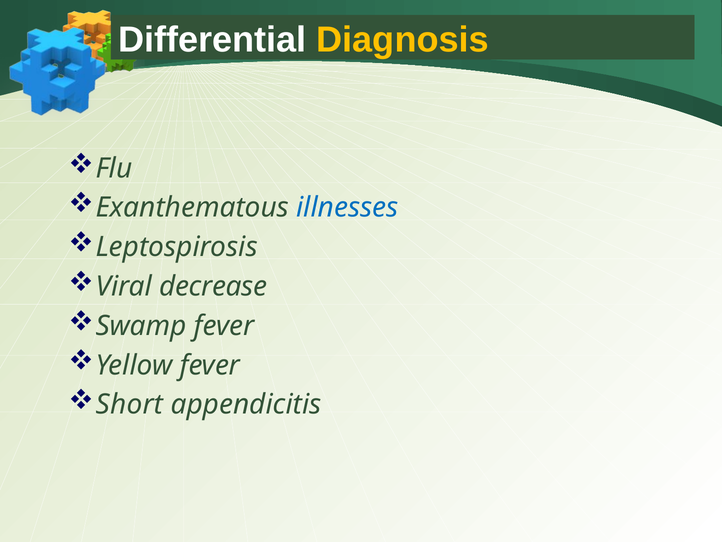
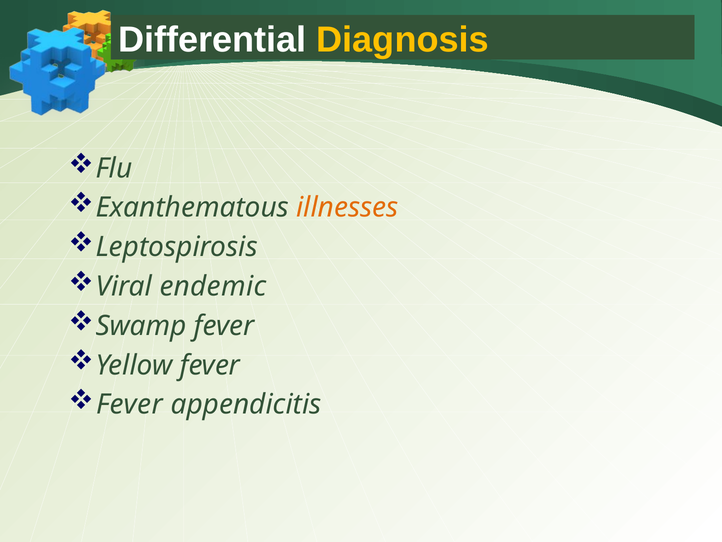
illnesses colour: blue -> orange (347, 208)
decrease: decrease -> endemic (213, 286)
Short: Short -> Fever (129, 404)
